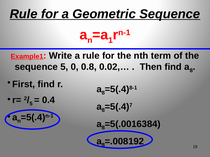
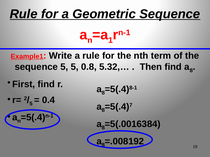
5 0: 0 -> 5 (75, 67)
0.02,…: 0.02,… -> 5.32,… (114, 67)
